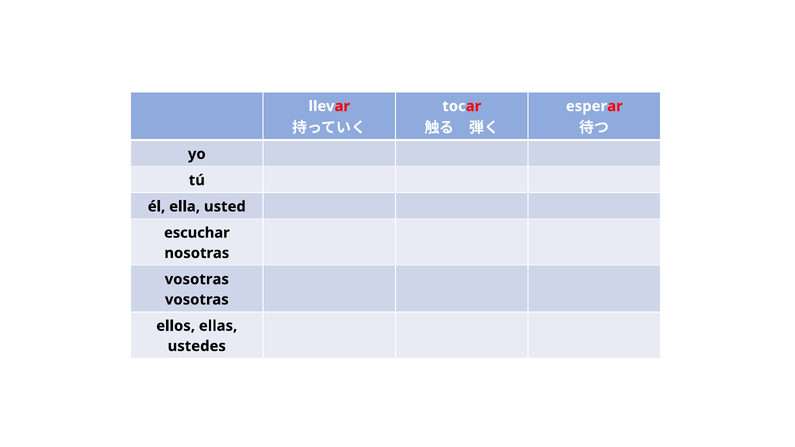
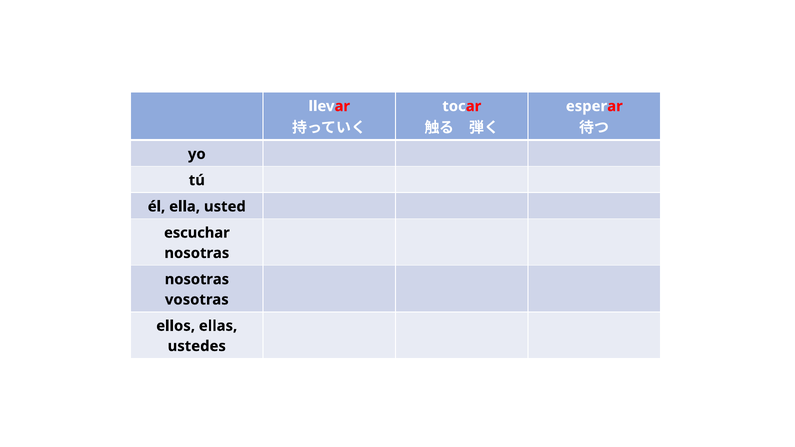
vosotras: vosotras -> nosotras (197, 279)
